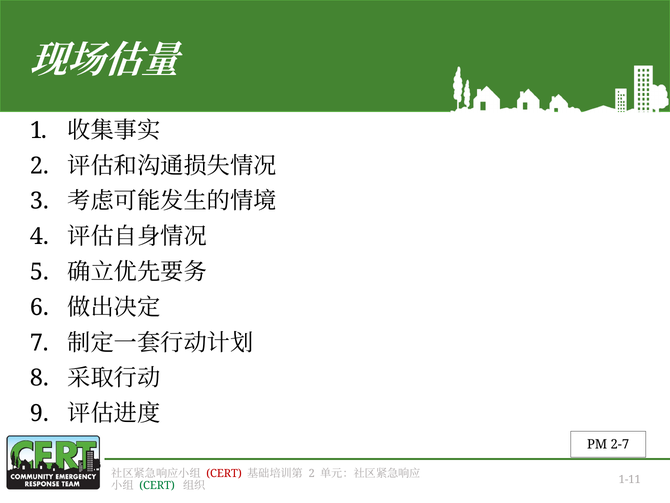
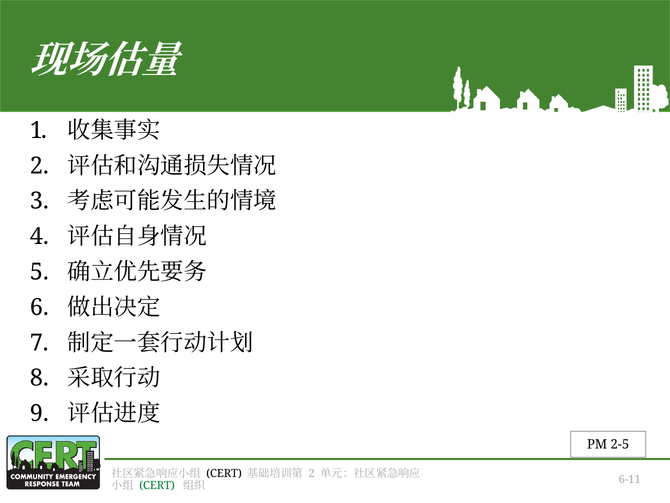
2-7: 2-7 -> 2-5 (620, 444)
CERT colour: red -> black (224, 473)
1-11: 1-11 -> 6-11 (630, 479)
